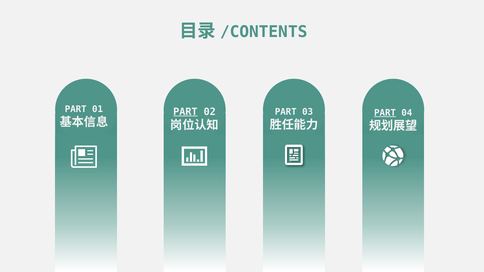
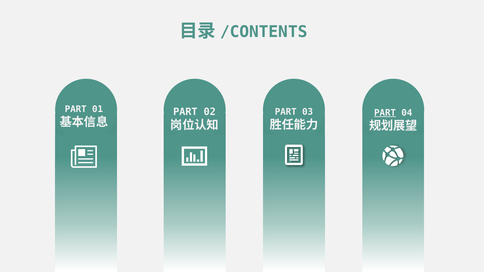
PART underline: present -> none (185, 112)
